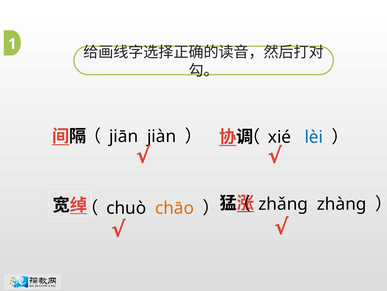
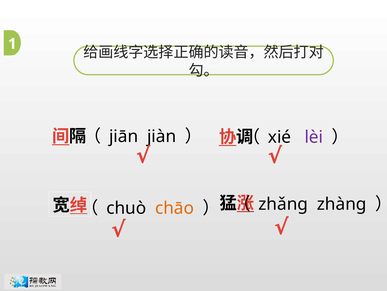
lèi colour: blue -> purple (314, 137)
